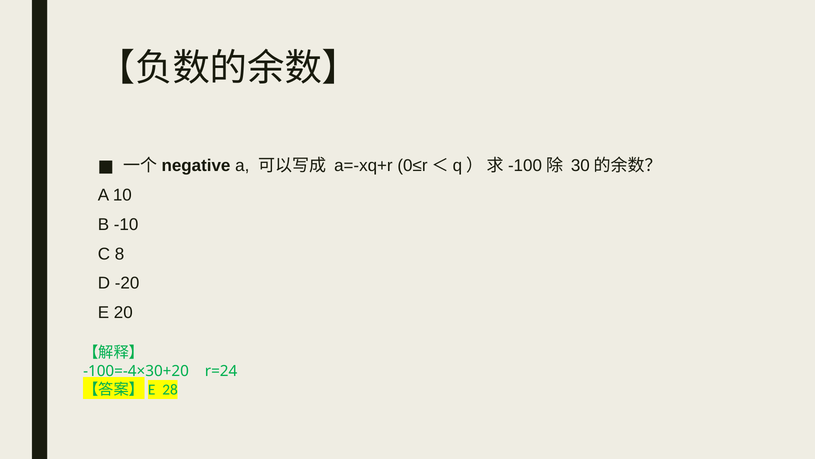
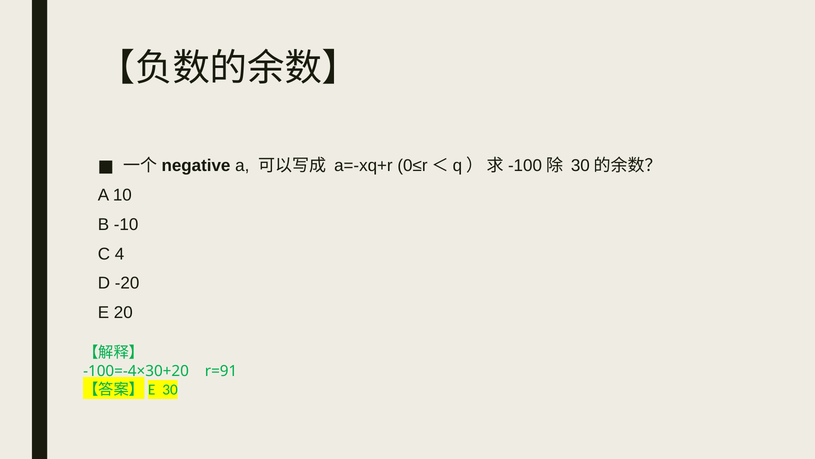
8: 8 -> 4 (120, 254)
r=24: r=24 -> r=91 (221, 371)
28: 28 -> 30 (170, 389)
